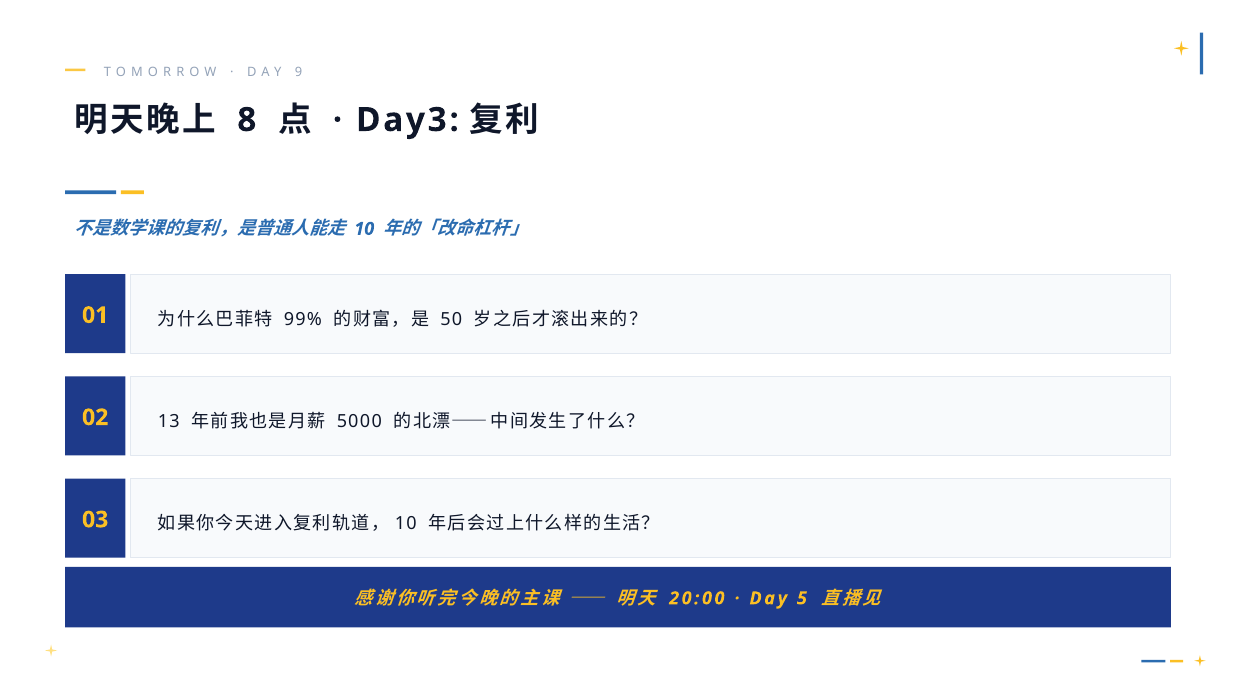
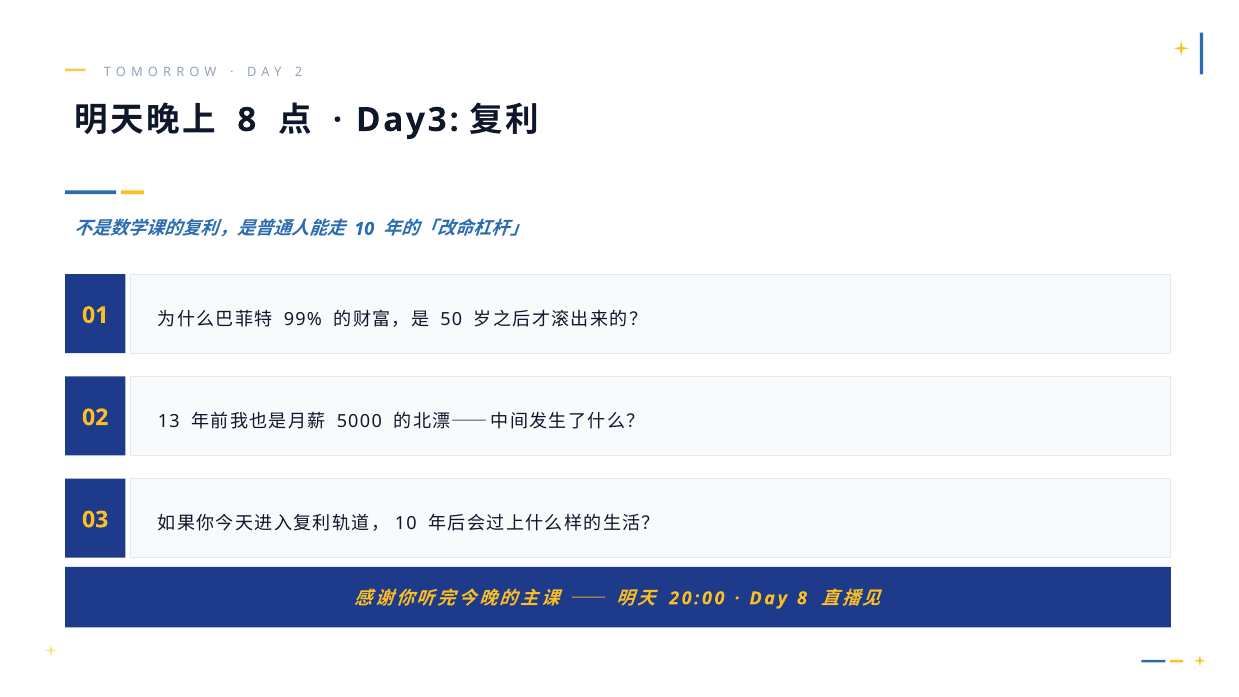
9: 9 -> 2 (299, 72)
Day 5: 5 -> 8 (802, 598)
